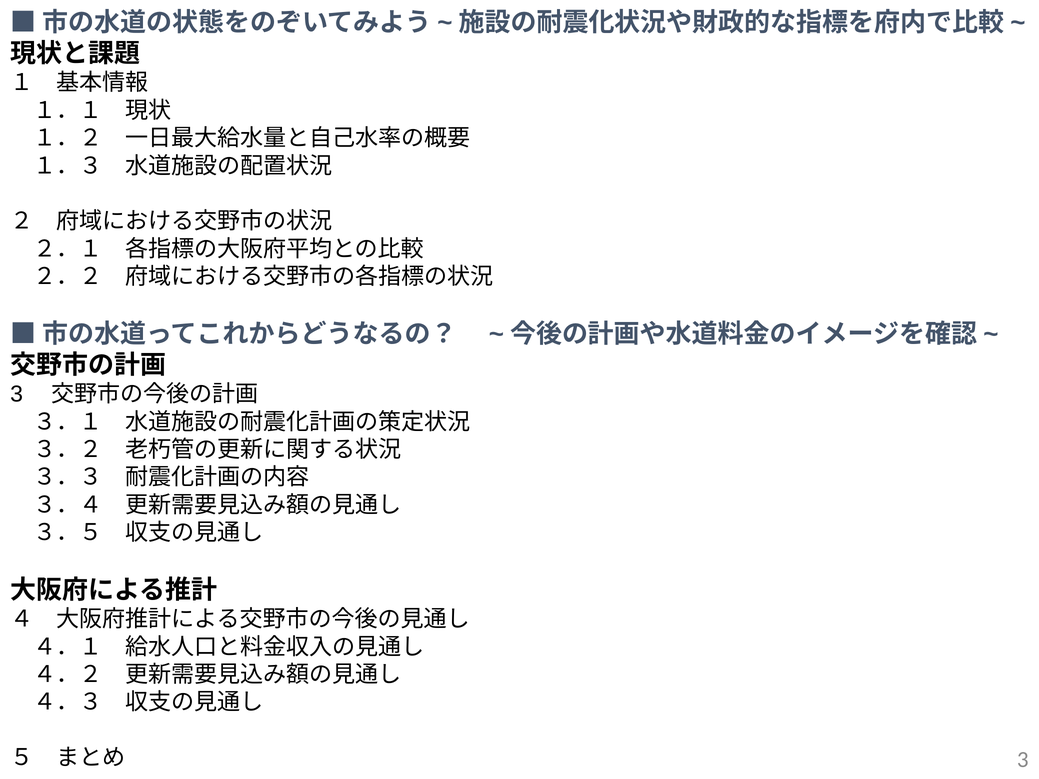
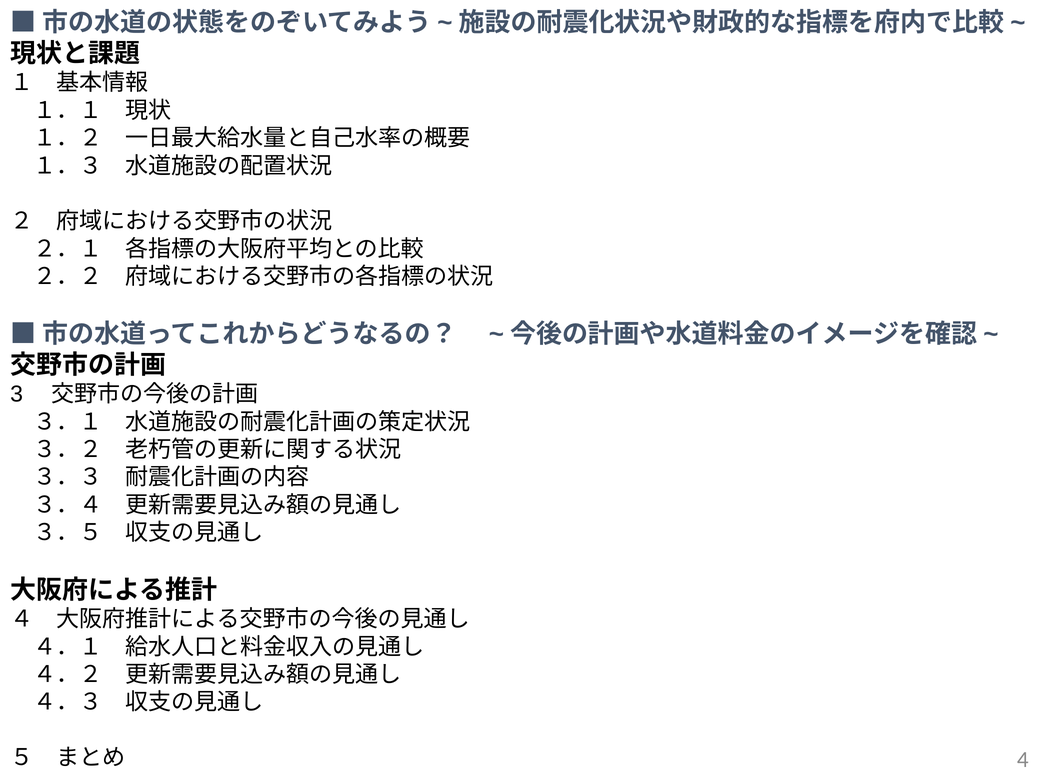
3: 3 -> 4 (1023, 760)
